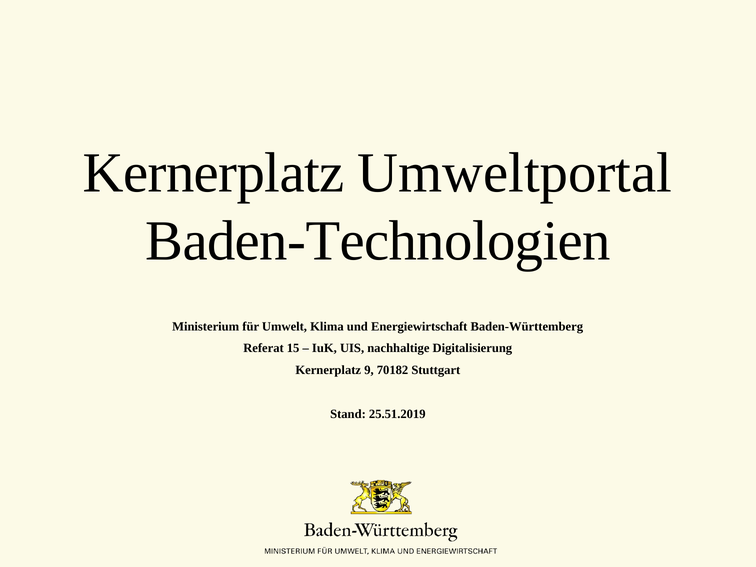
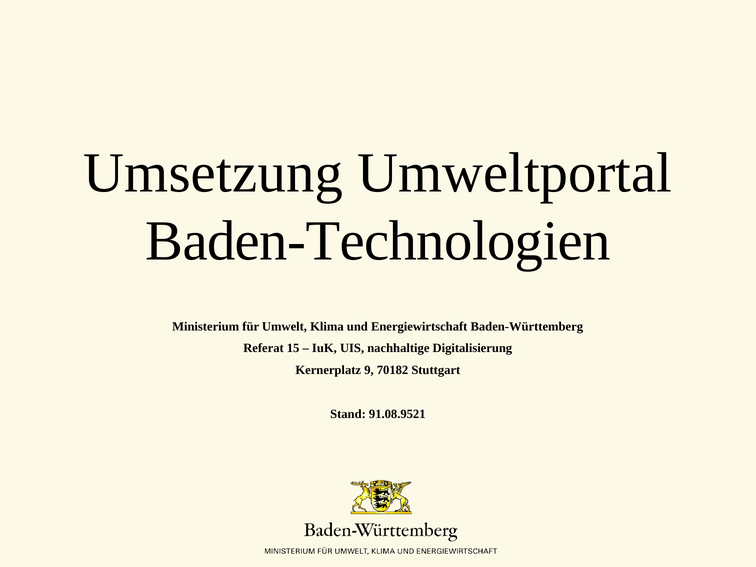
Kernerplatz: Kernerplatz -> Umsetzung (213, 173)
25.51.2019: 25.51.2019 -> 91.08.9521 (397, 414)
